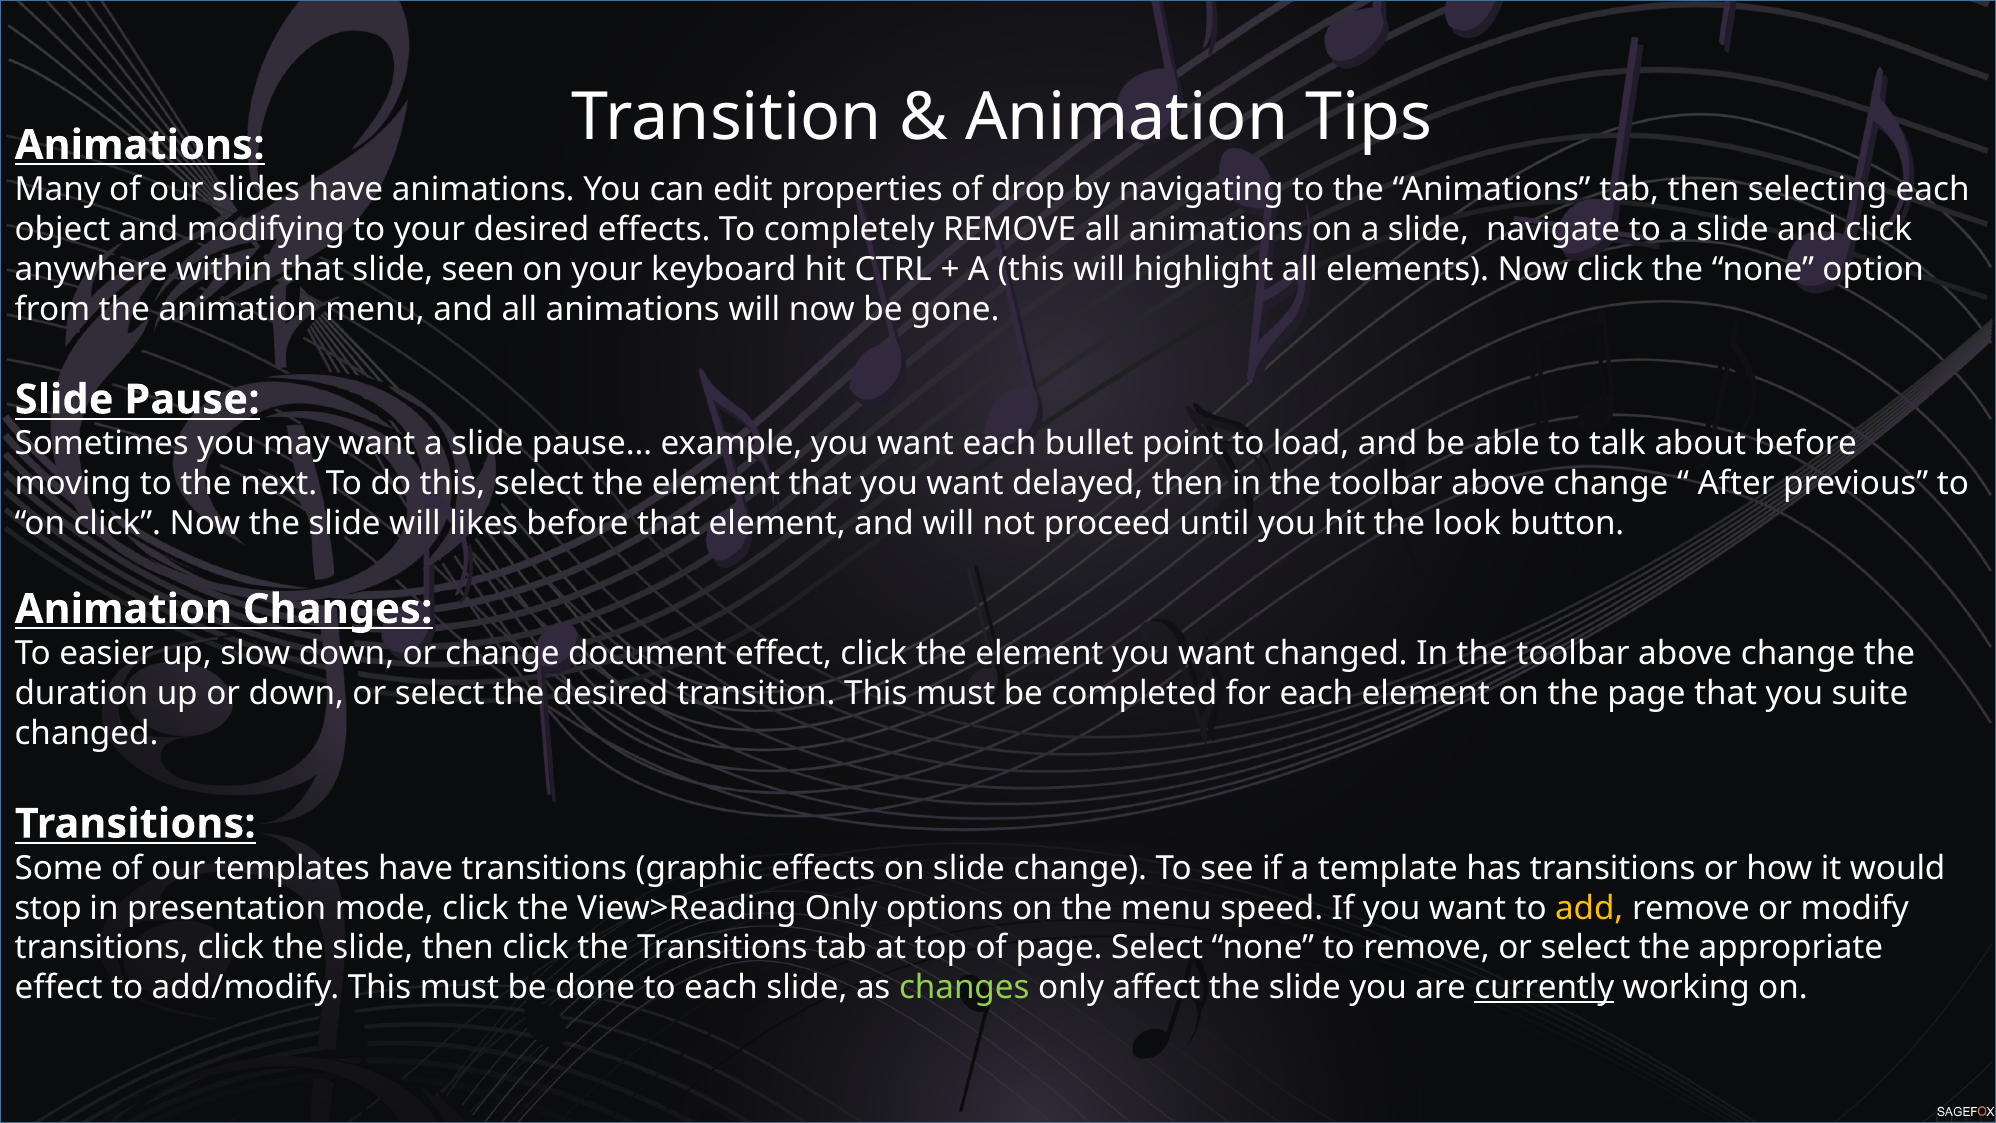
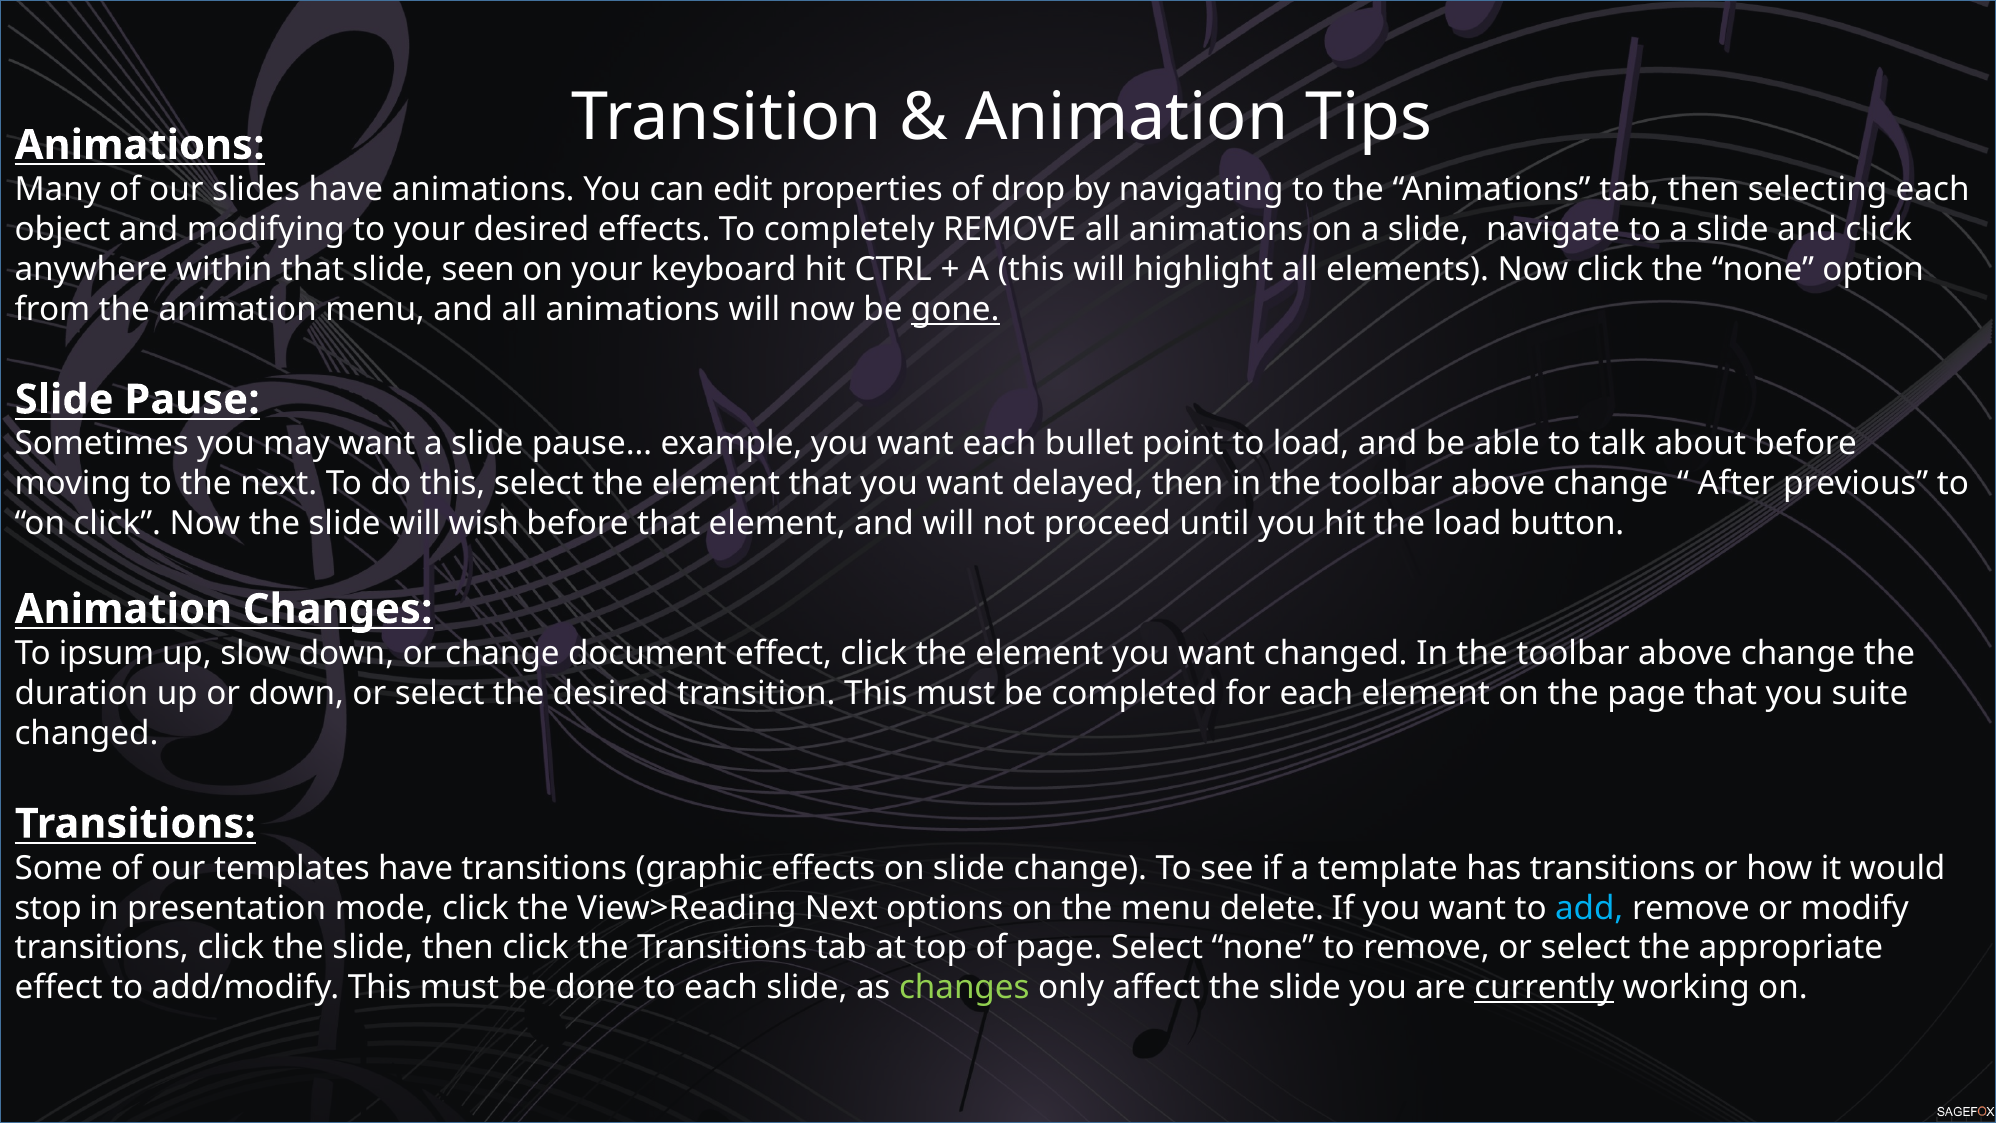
gone underline: none -> present (955, 309)
likes: likes -> wish (484, 524)
the look: look -> load (1468, 524)
easier: easier -> ipsum (107, 653)
View>Reading Only: Only -> Next (841, 908)
speed: speed -> delete (1272, 908)
add colour: yellow -> light blue (1589, 908)
